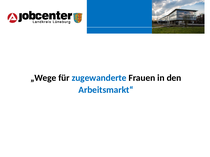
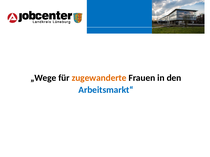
zugewanderte colour: blue -> orange (99, 78)
